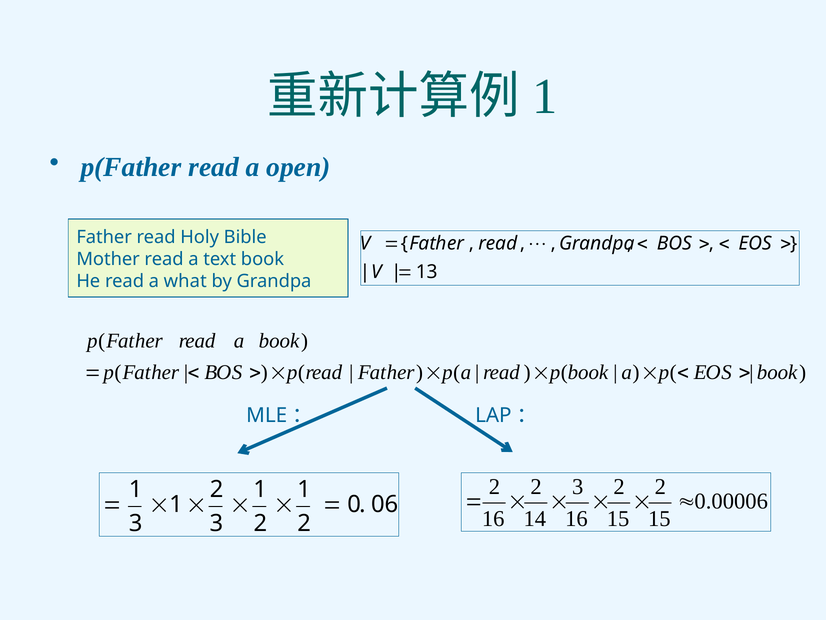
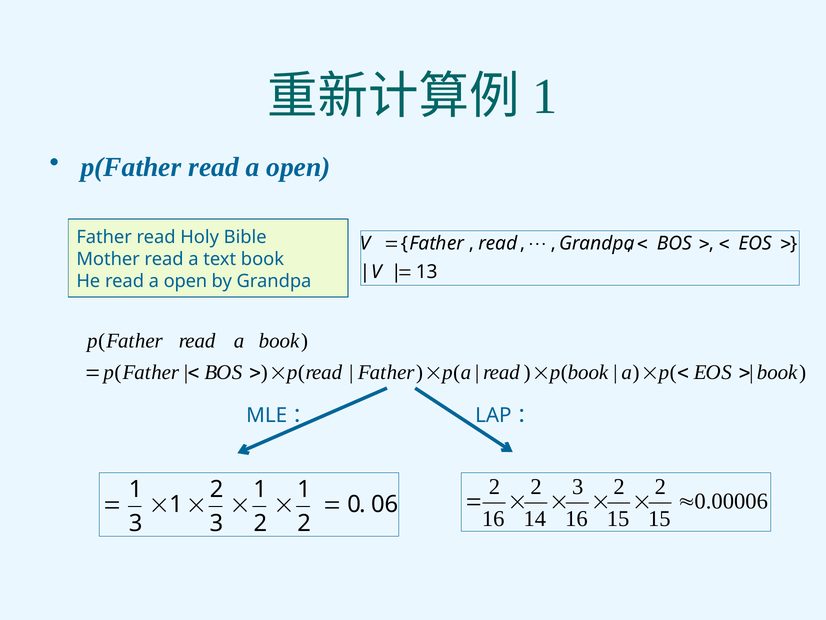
He read a what: what -> open (185, 281)
